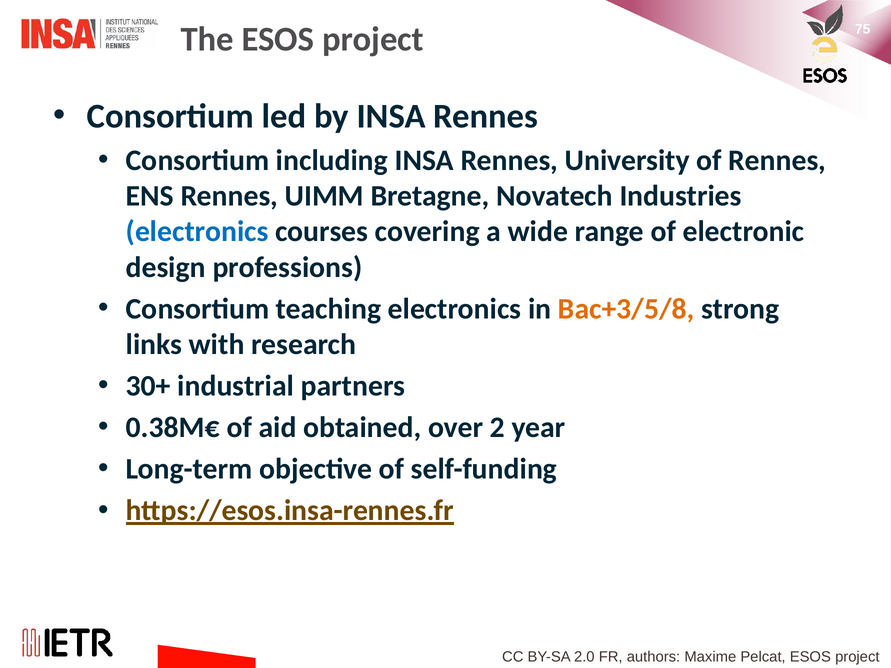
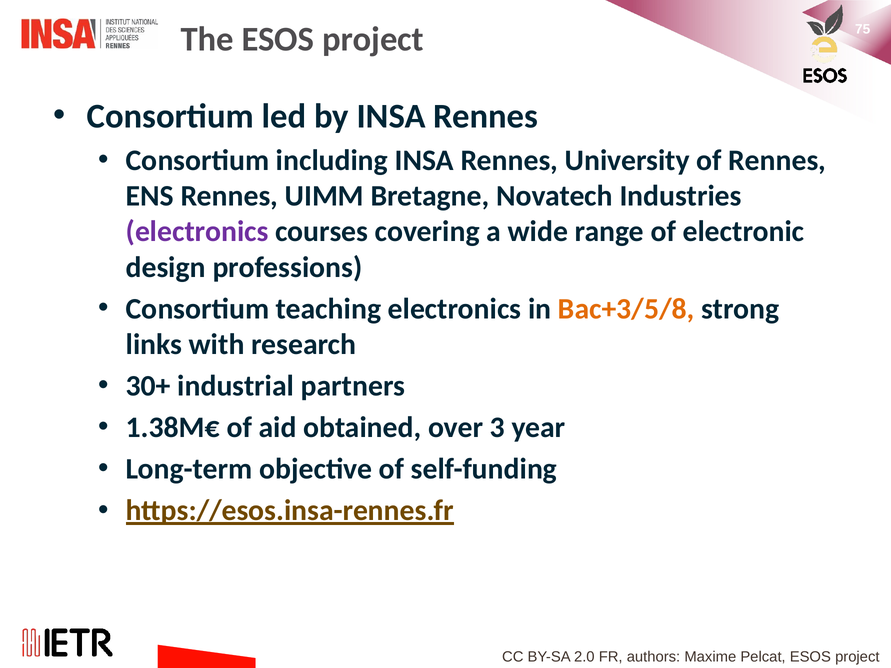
electronics colour: blue -> purple (197, 232)
0.38M€: 0.38M€ -> 1.38M€ (173, 428)
2: 2 -> 3 (497, 428)
